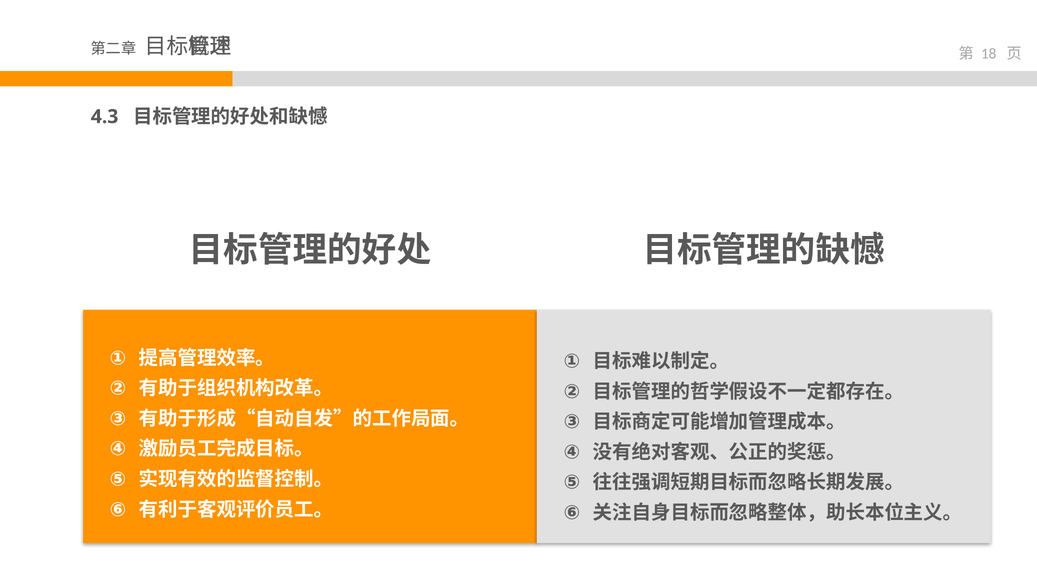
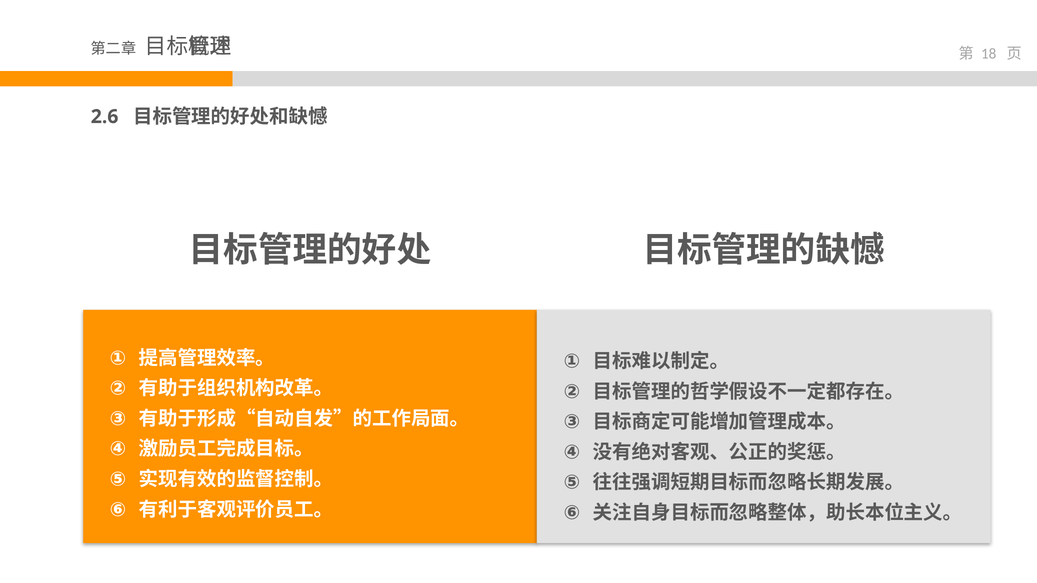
4.3: 4.3 -> 2.6 (105, 117)
